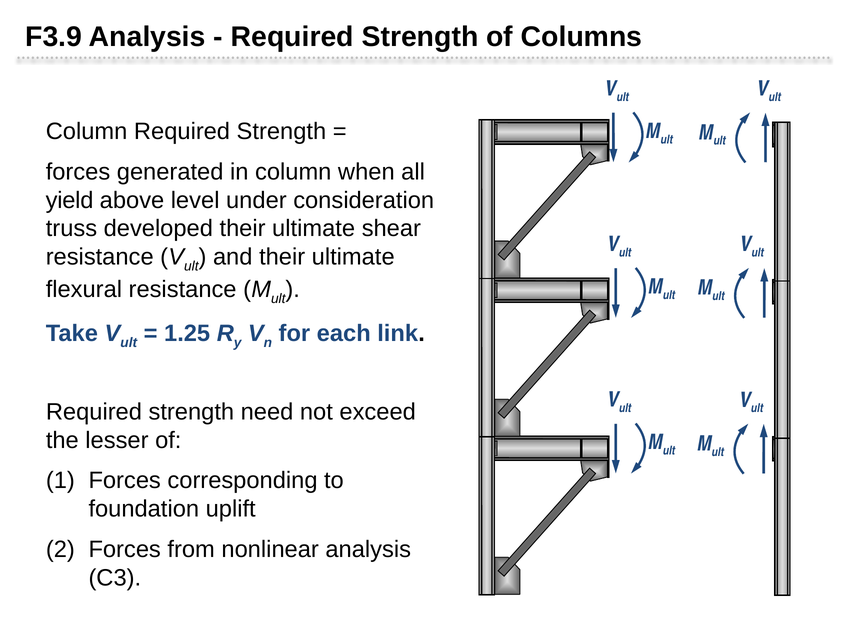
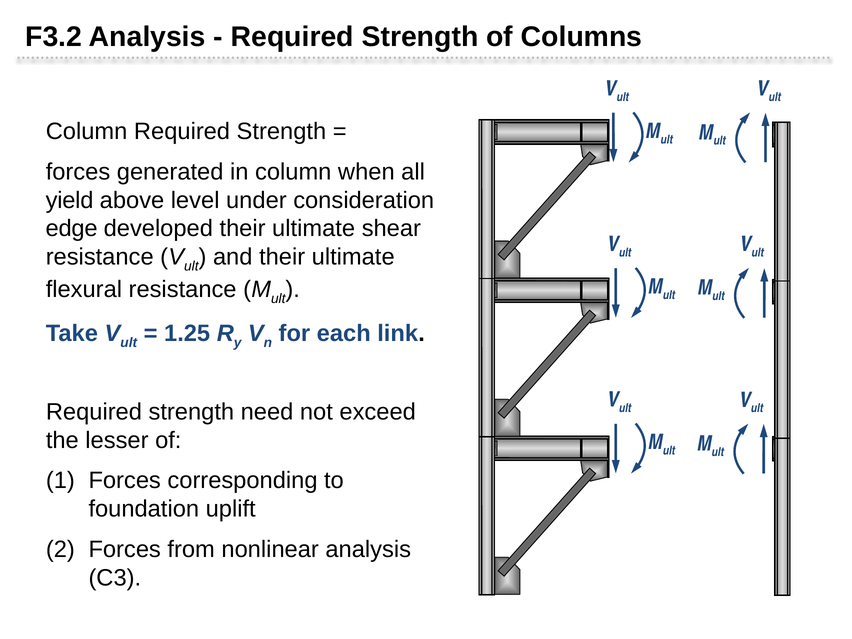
F3.9: F3.9 -> F3.2 (54, 37)
truss: truss -> edge (72, 229)
